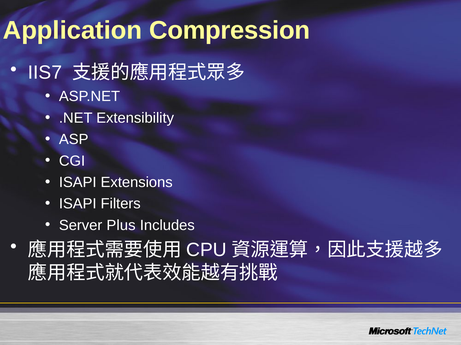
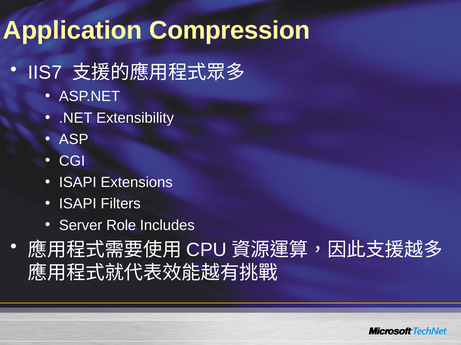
Plus: Plus -> Role (121, 226)
